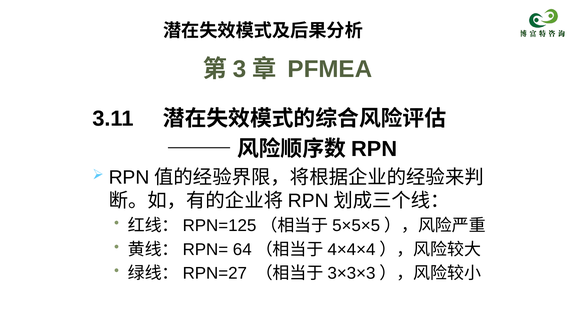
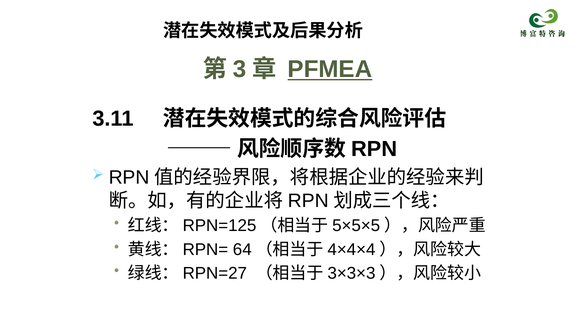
PFMEA underline: none -> present (330, 69)
